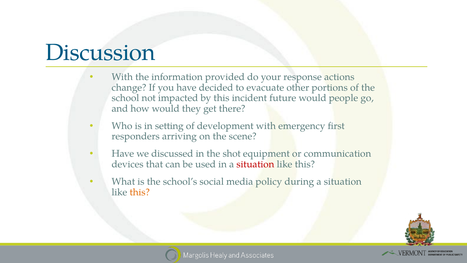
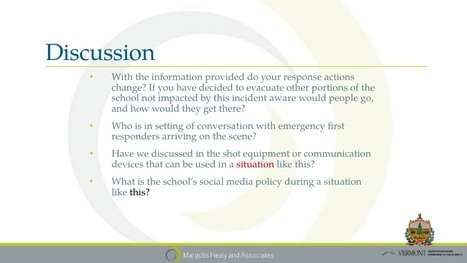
future: future -> aware (283, 98)
development: development -> conversation (225, 126)
this colour: orange -> black (140, 192)
